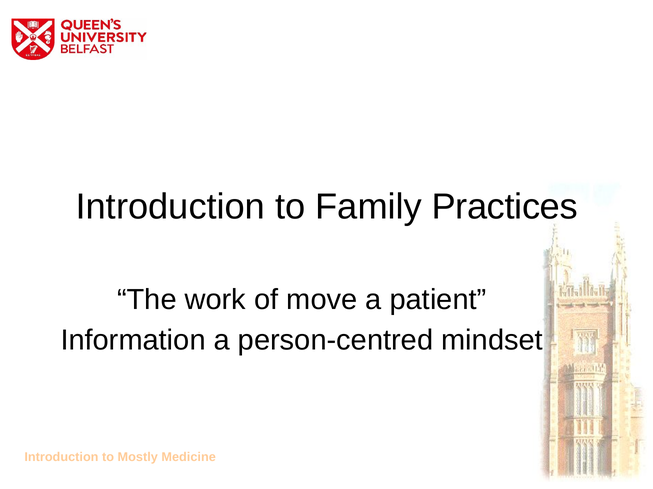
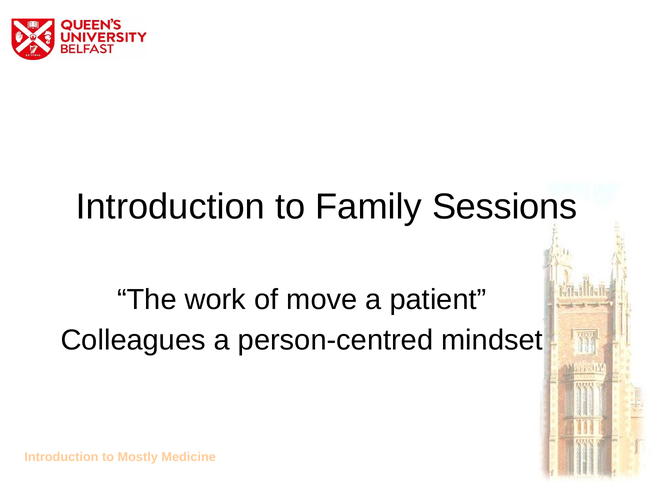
Practices: Practices -> Sessions (505, 207)
Information: Information -> Colleagues (133, 341)
